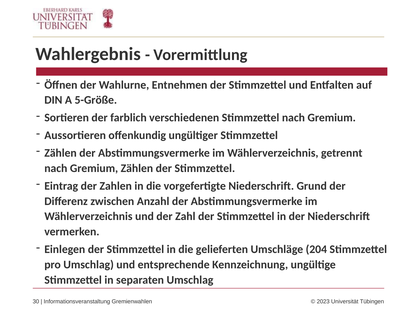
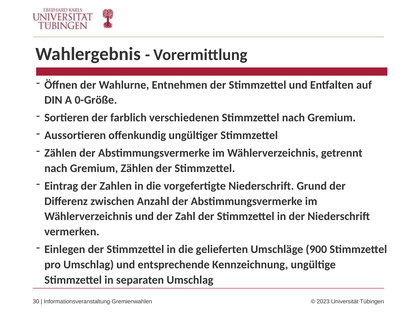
5-Größe: 5-Größe -> 0-Größe (96, 100)
204: 204 -> 900 (316, 249)
